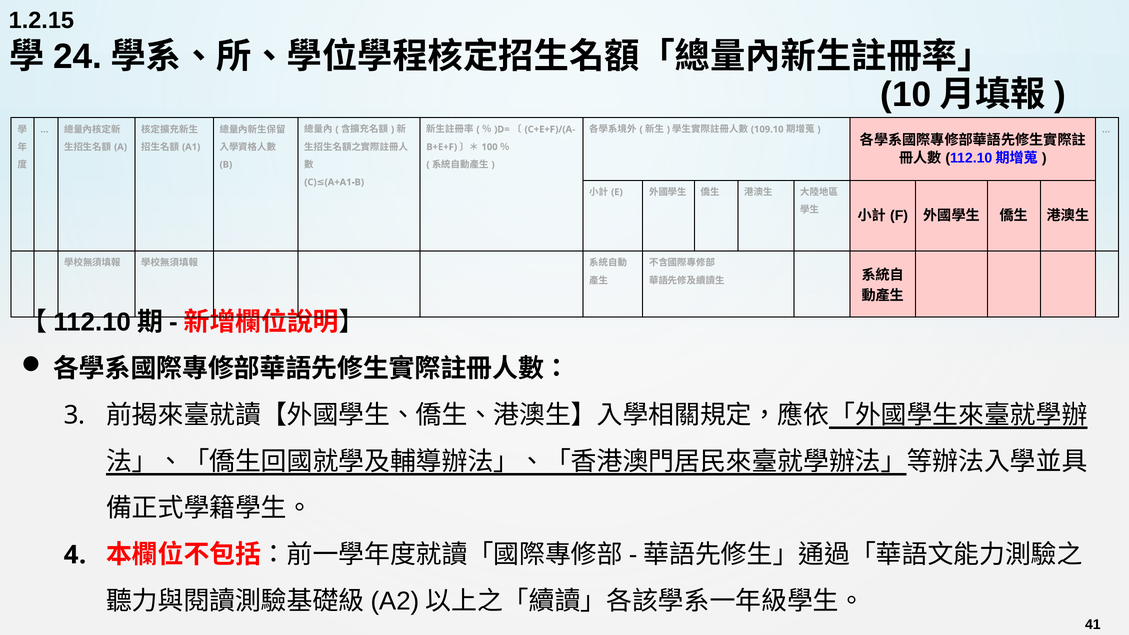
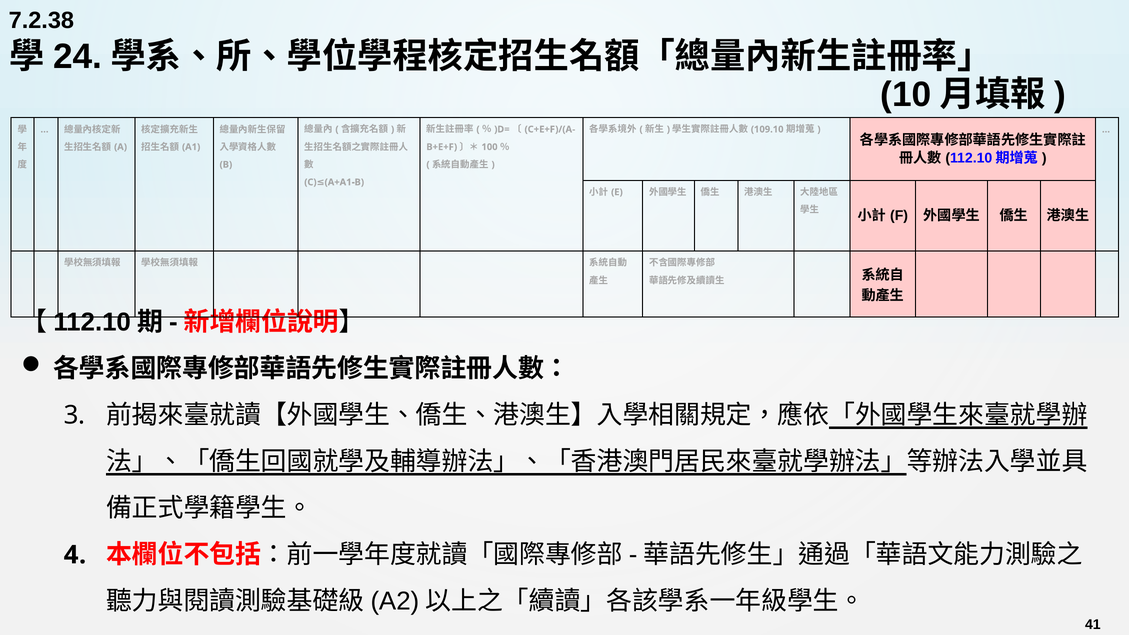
1.2.15: 1.2.15 -> 7.2.38 (41, 21)
